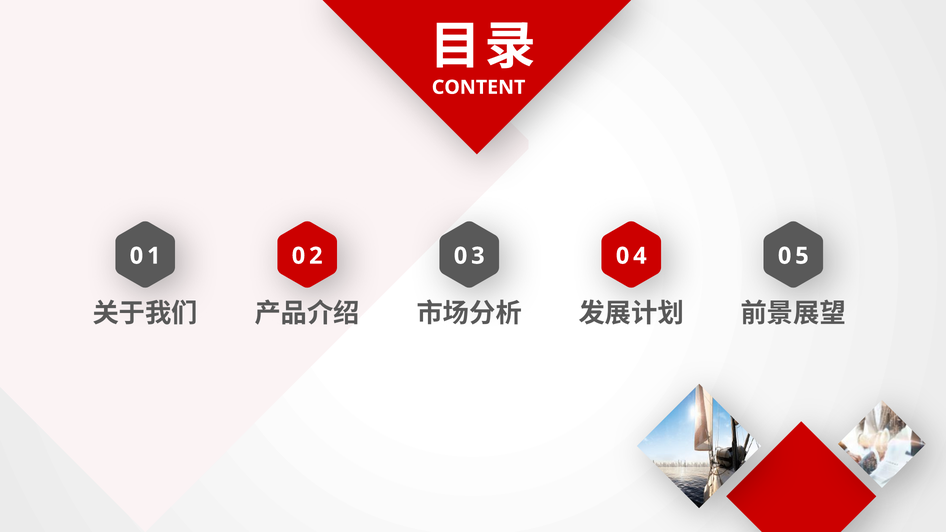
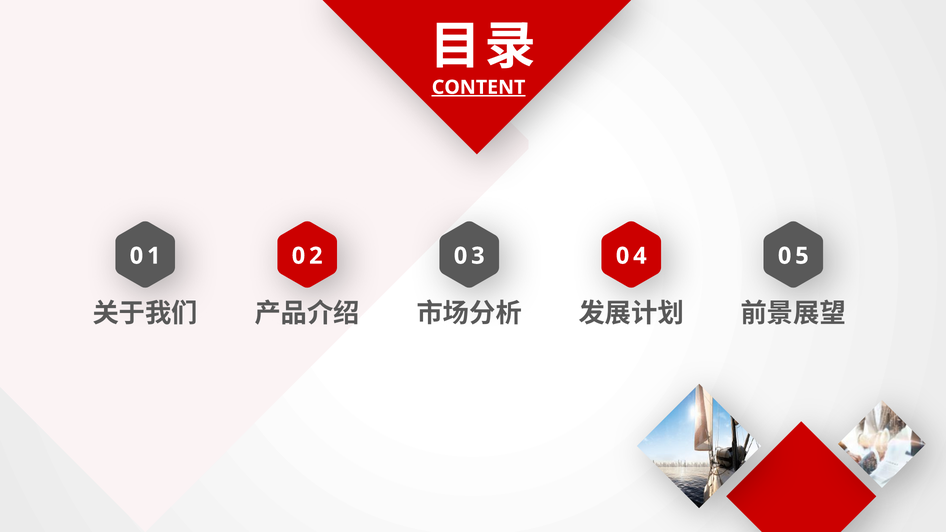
CONTENT underline: none -> present (479, 87)
